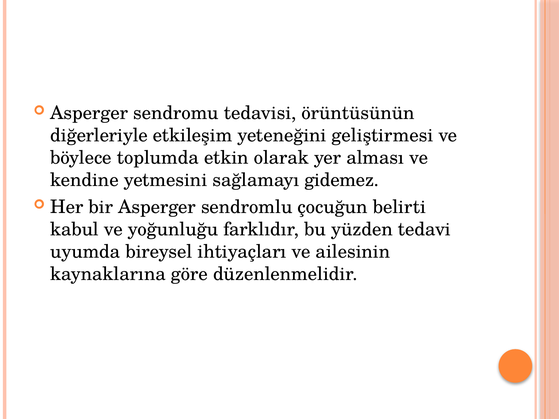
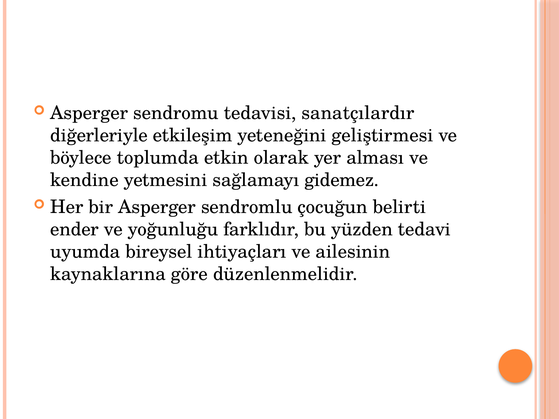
örüntüsünün: örüntüsünün -> sanatçılardır (358, 113)
kabul: kabul -> ender (75, 230)
